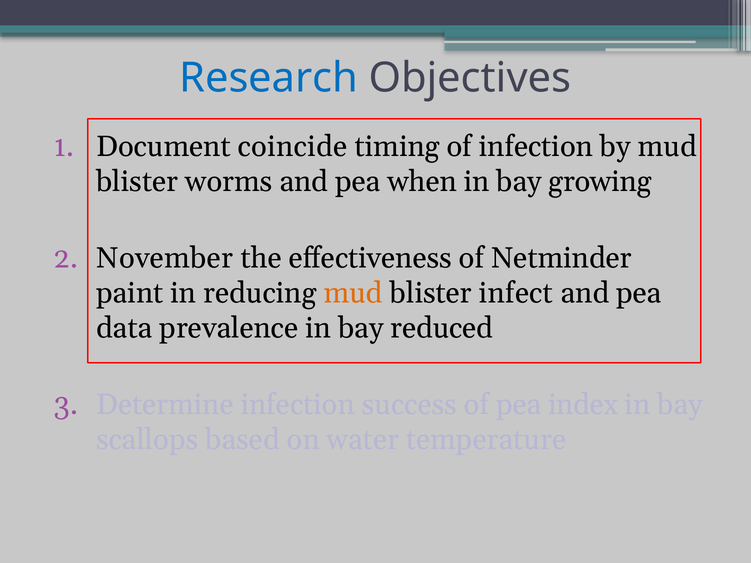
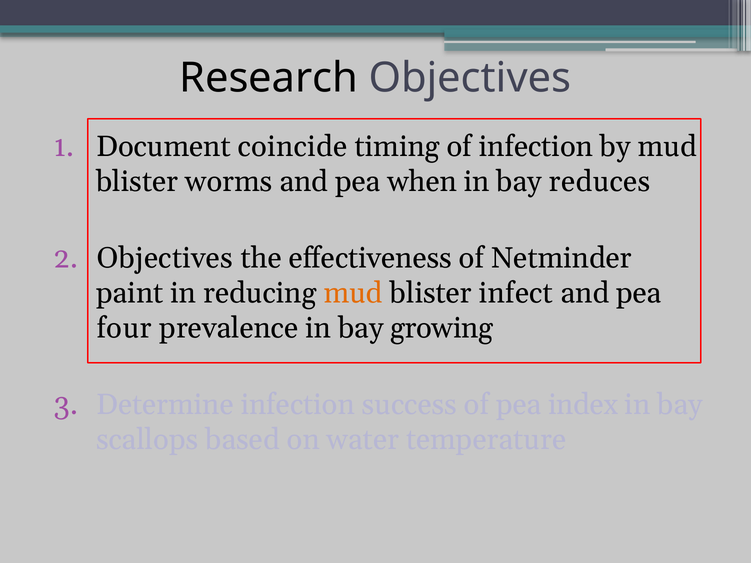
Research colour: blue -> black (269, 78)
growing: growing -> reduces (600, 182)
November: November -> Objectives (165, 258)
data: data -> four (124, 328)
reduced: reduced -> growing (442, 328)
